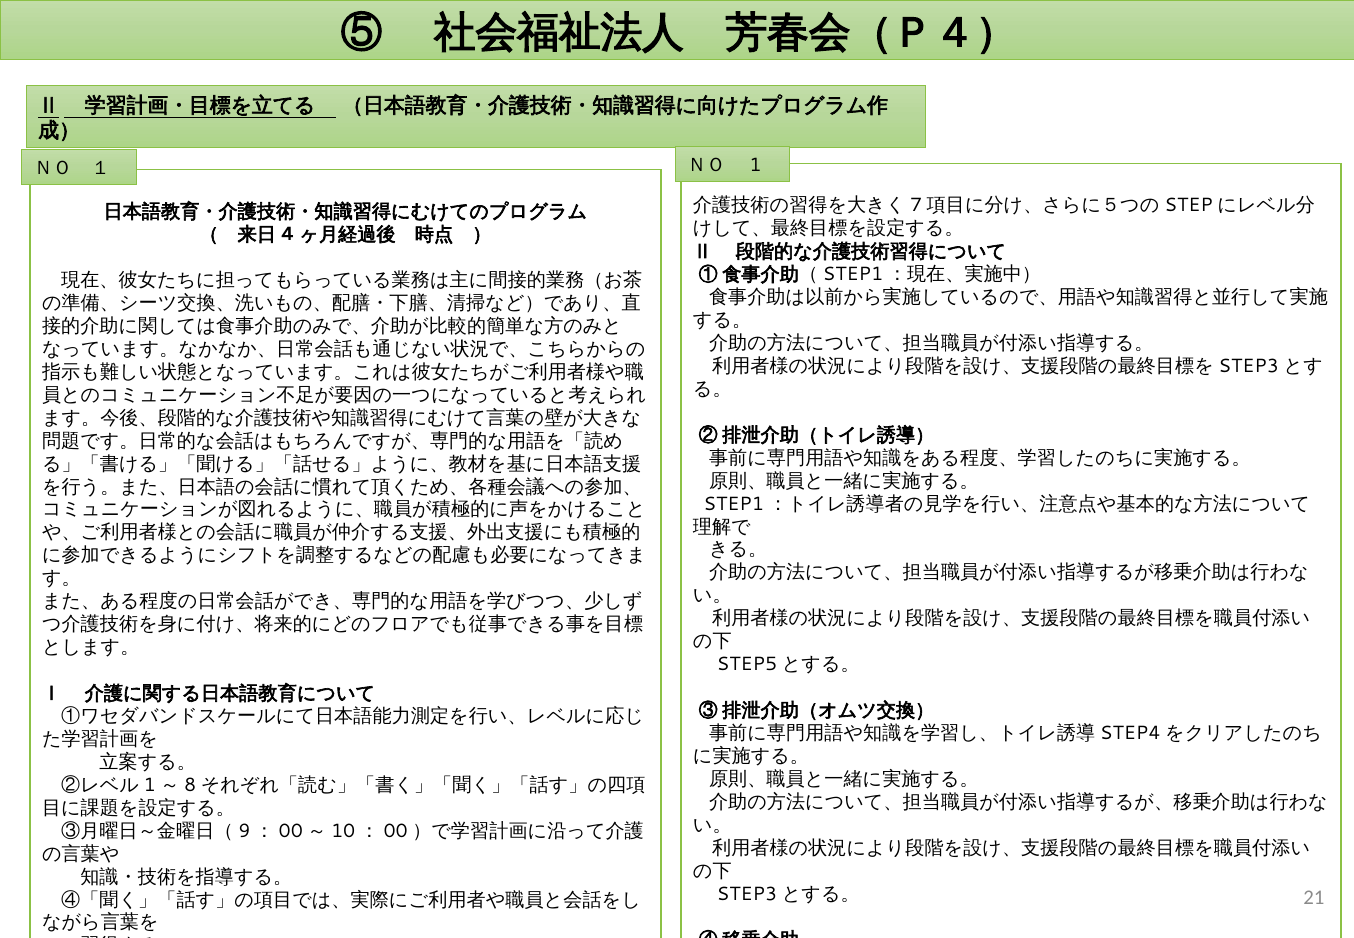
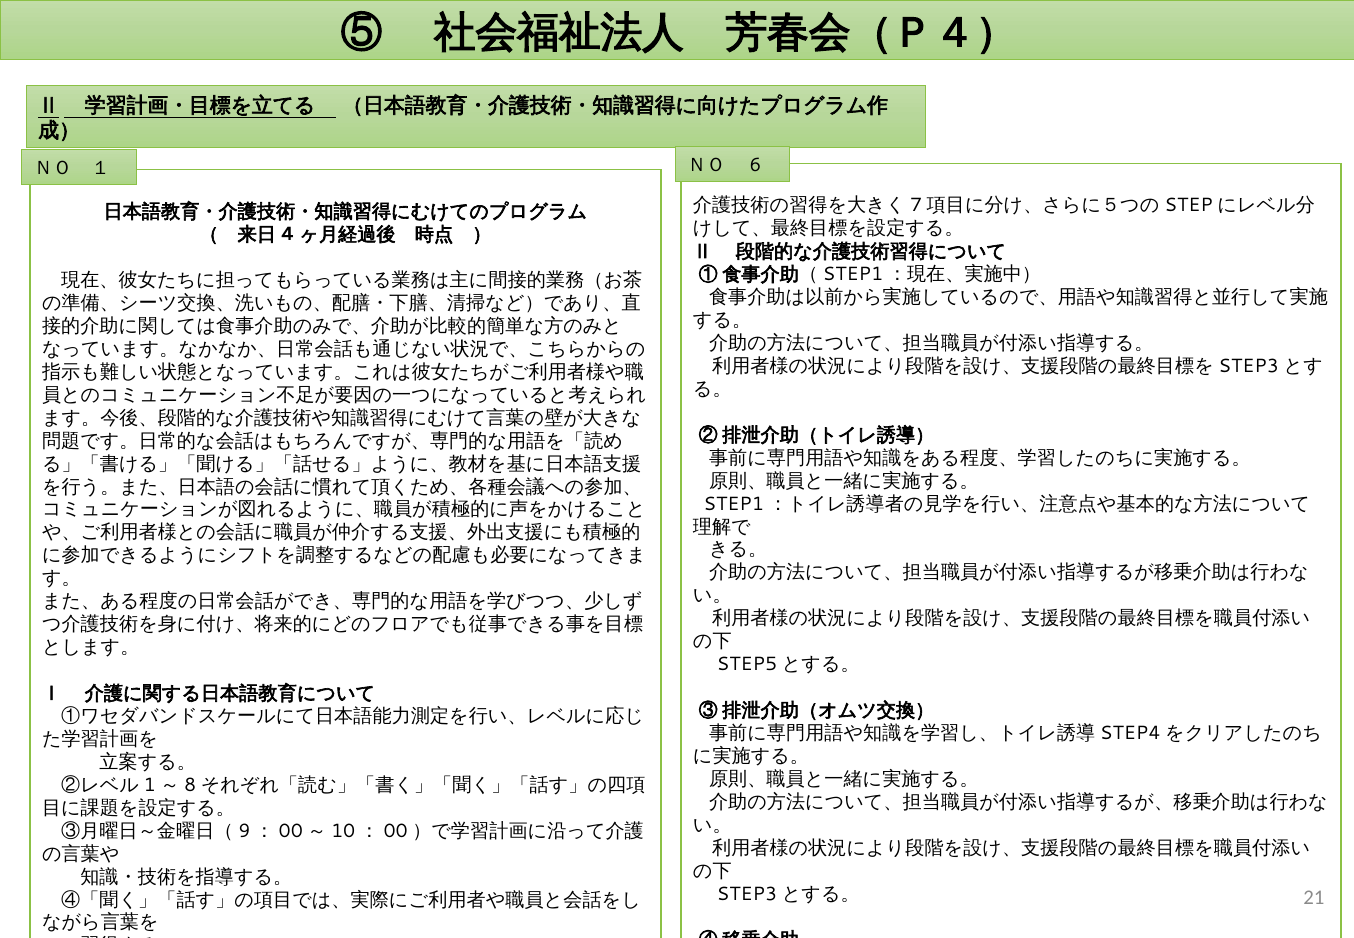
1: 1 -> 6 (755, 165)
